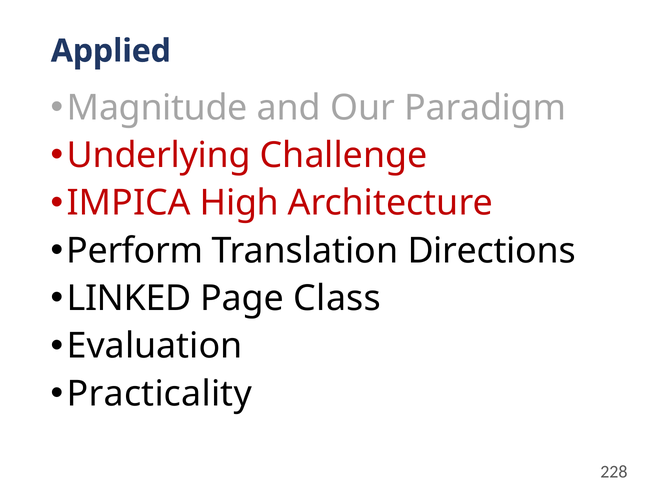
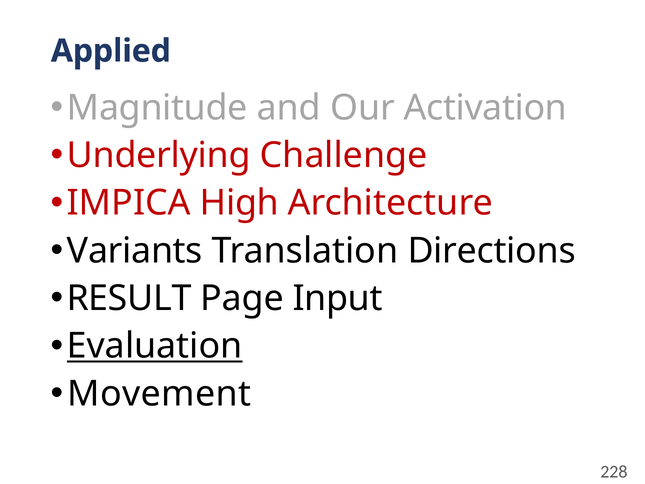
Paradigm: Paradigm -> Activation (485, 108)
Perform: Perform -> Variants (135, 251)
LINKED: LINKED -> RESULT (129, 298)
Class: Class -> Input (338, 298)
Evaluation underline: none -> present (155, 346)
Practicality: Practicality -> Movement (159, 394)
